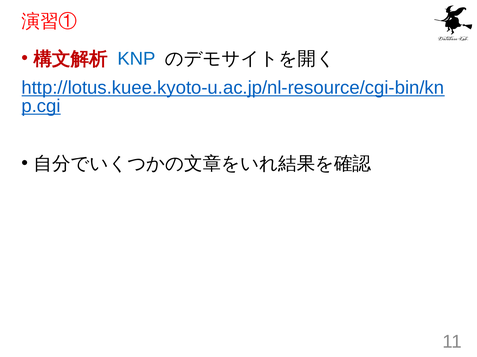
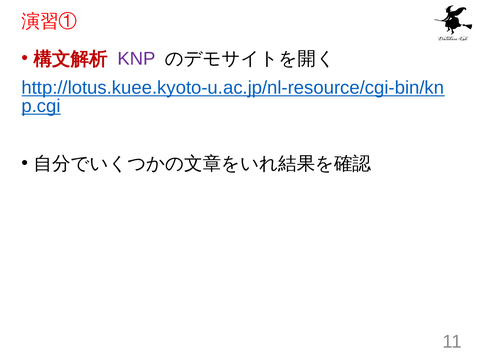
KNP colour: blue -> purple (137, 59)
